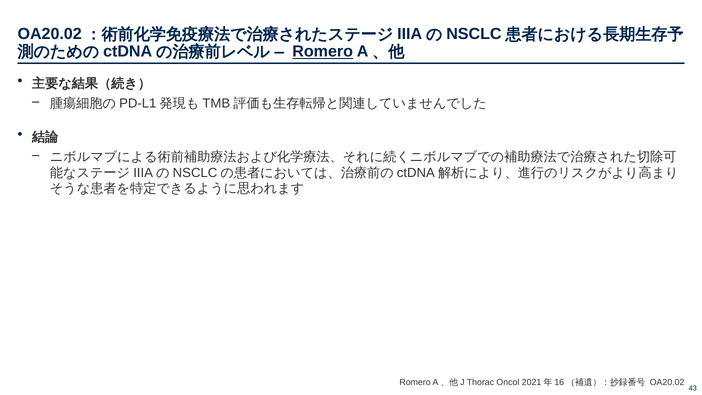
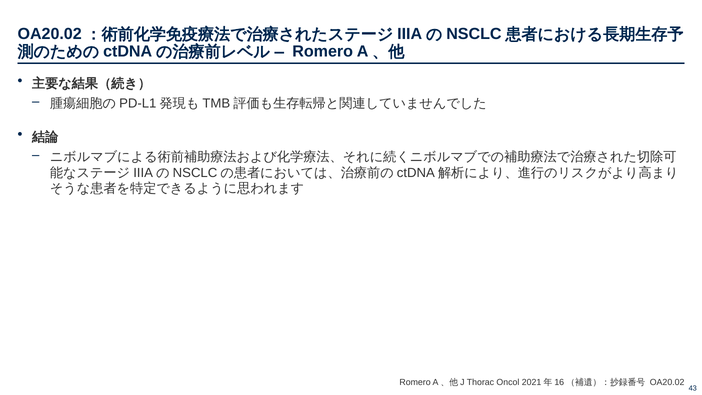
Romero underline: present -> none (323, 52)
